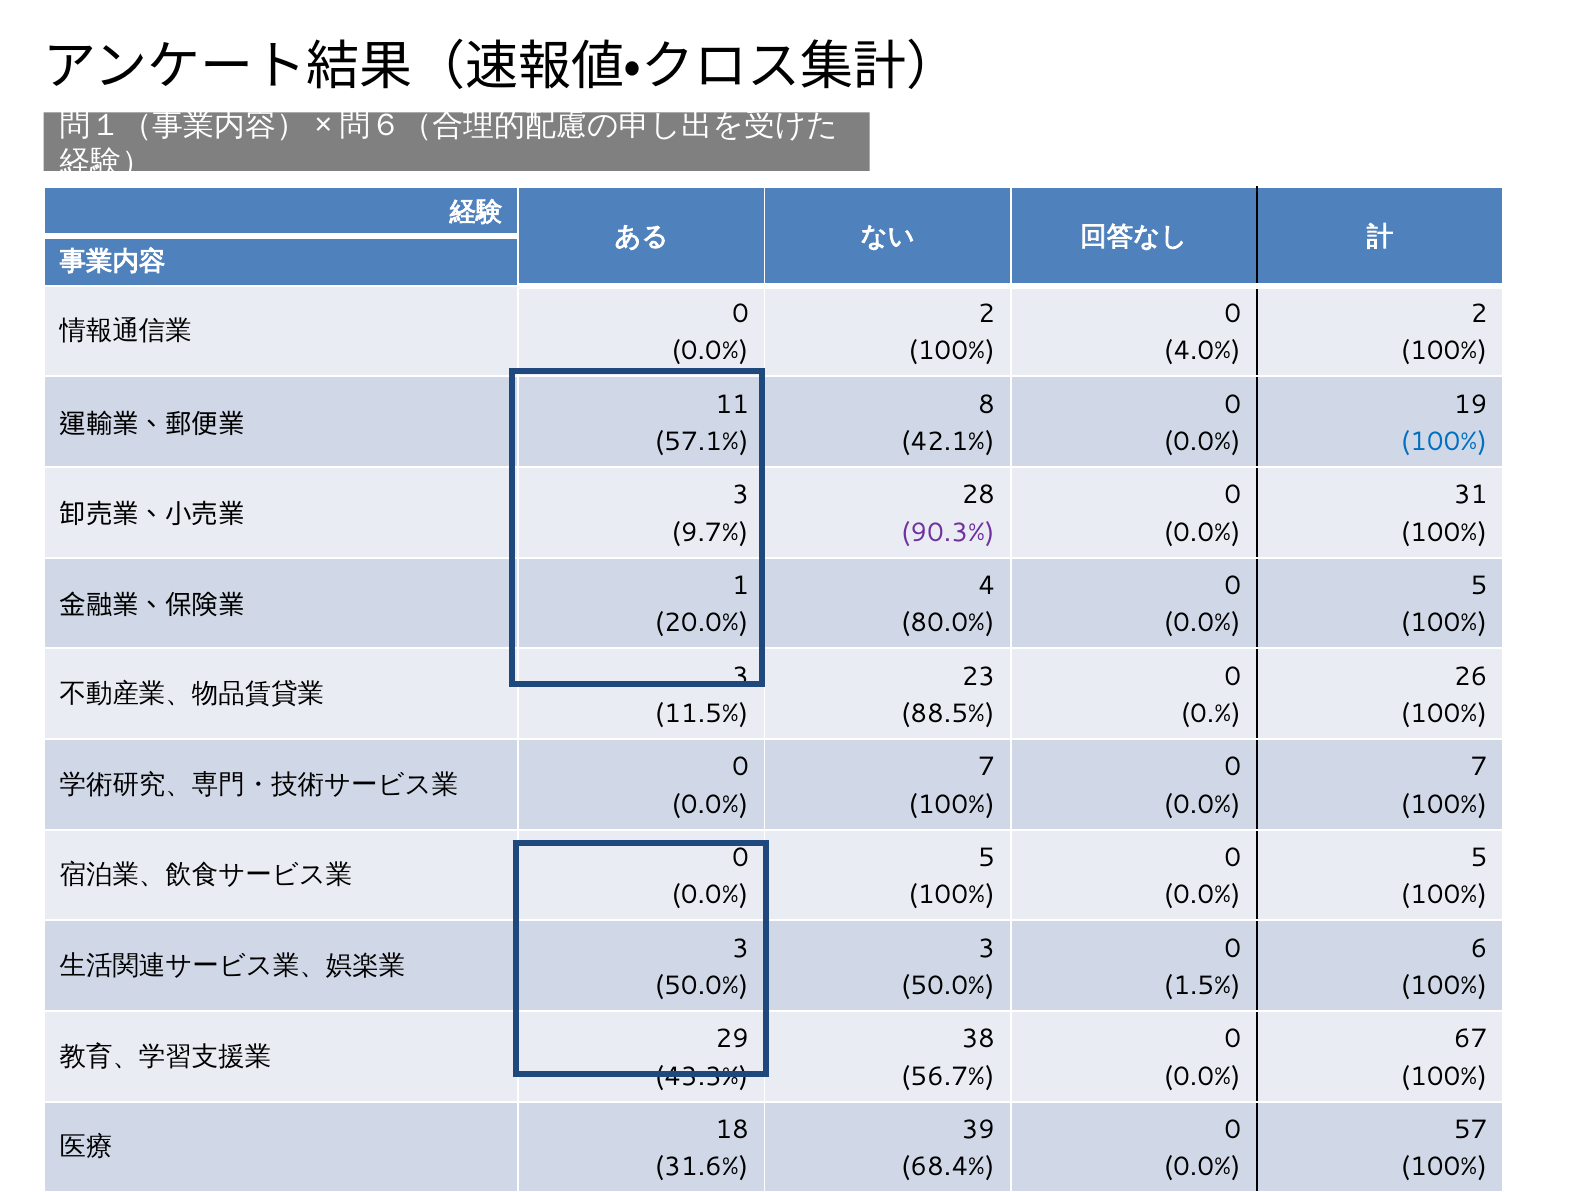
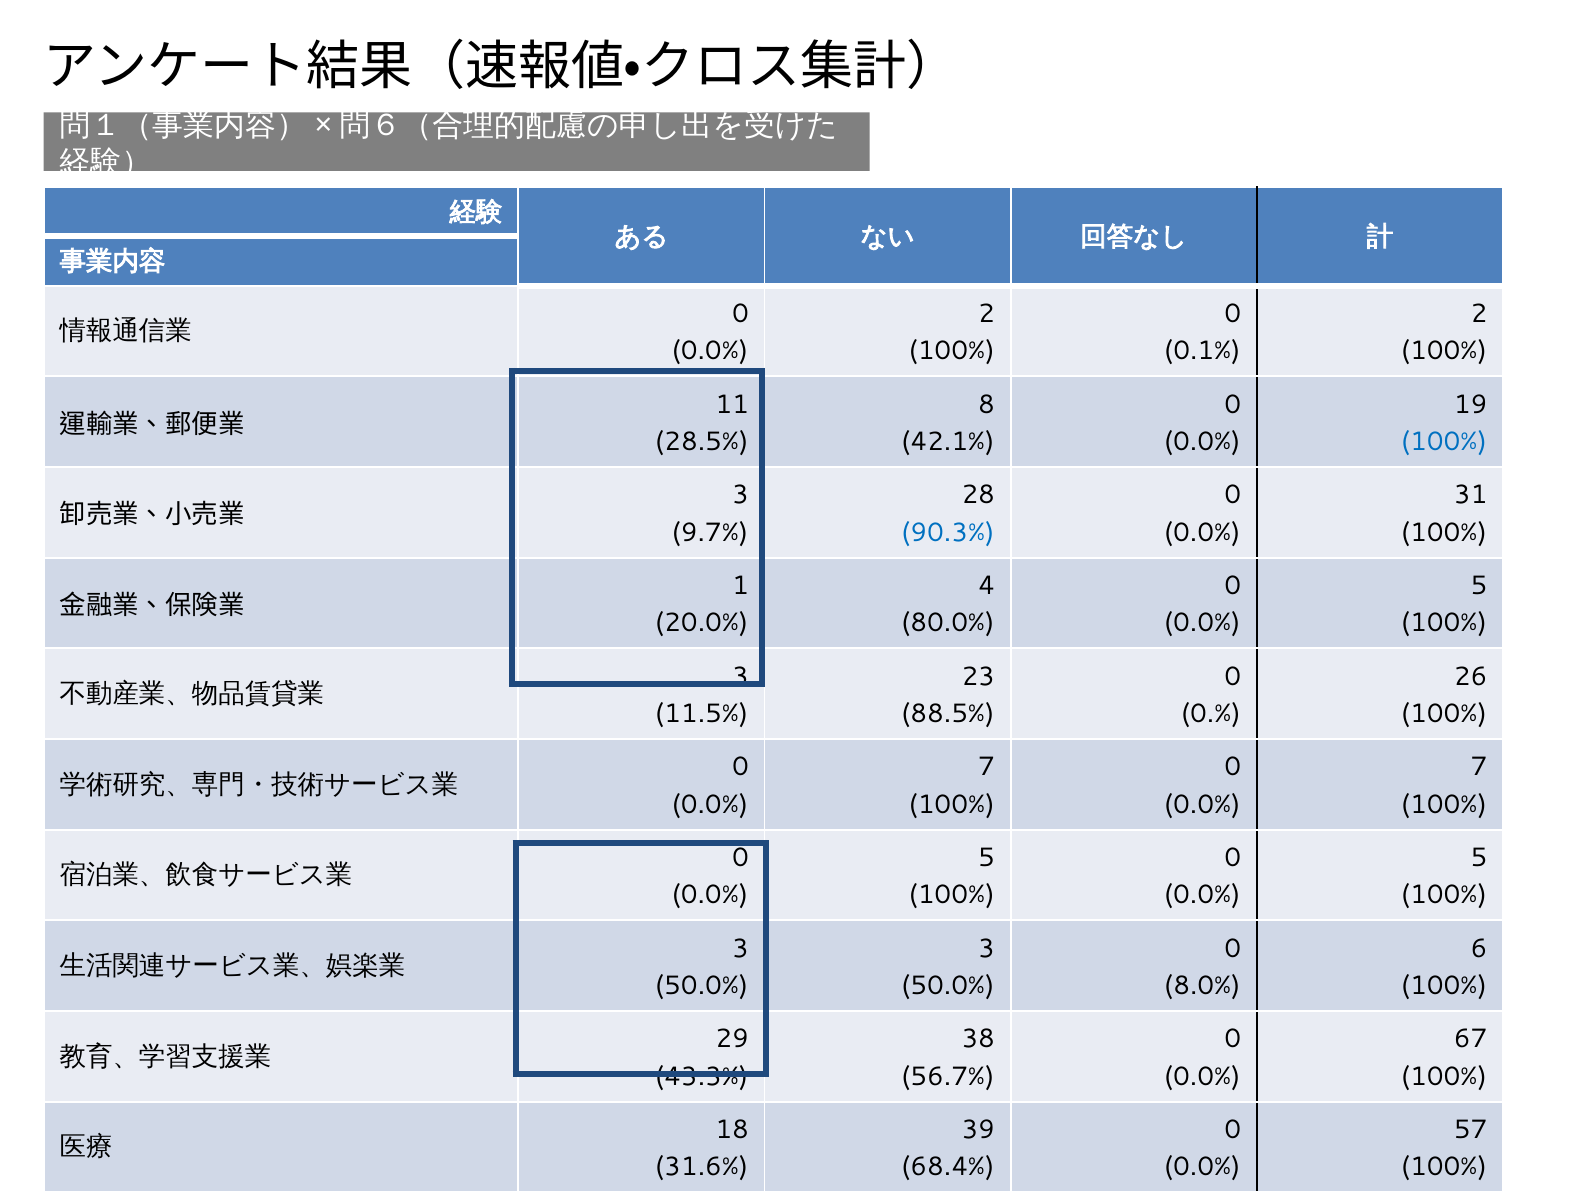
4.0%: 4.0% -> 0.1% (1202, 351)
57.1%: 57.1% -> 28.5% (702, 442)
90.3% colour: purple -> blue (948, 532)
1.5%: 1.5% -> 8.0% (1202, 986)
